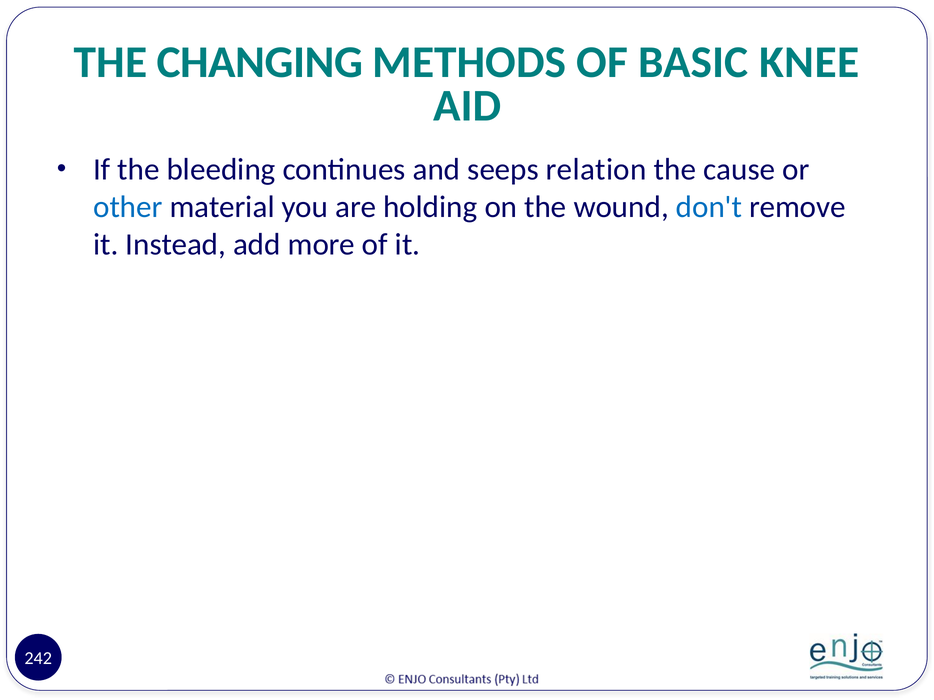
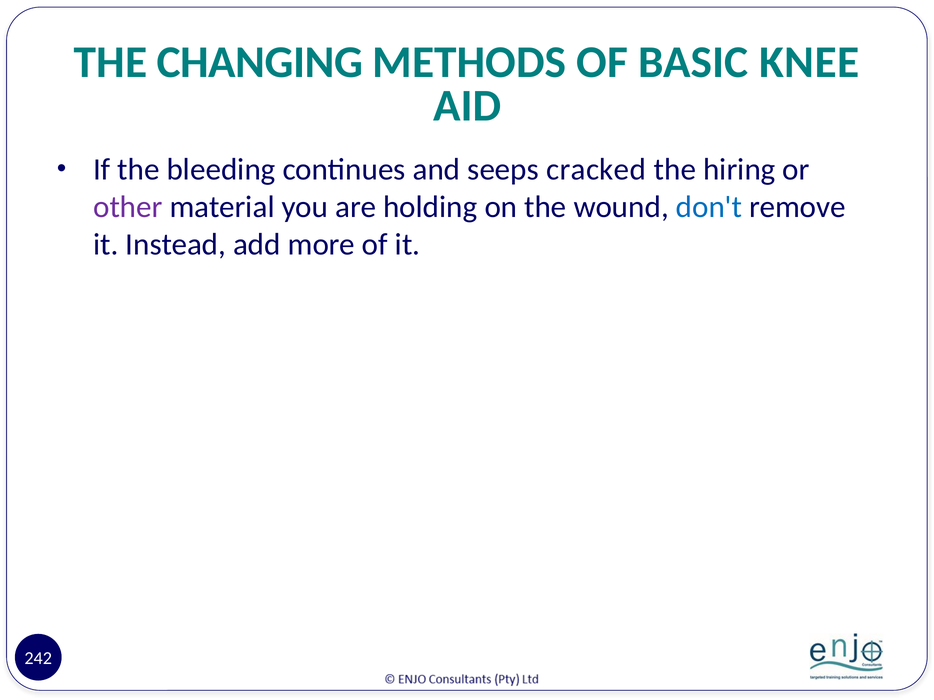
relation: relation -> cracked (596, 170)
cause: cause -> hiring (739, 170)
other colour: blue -> purple (128, 207)
